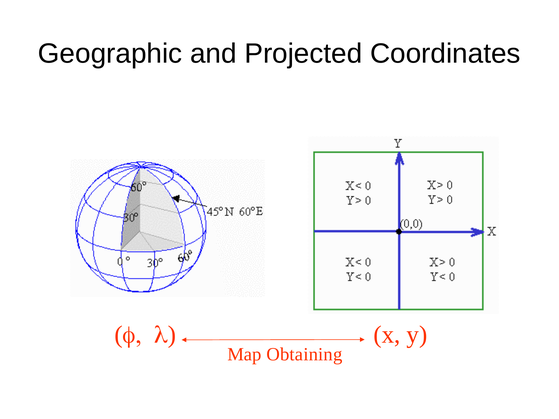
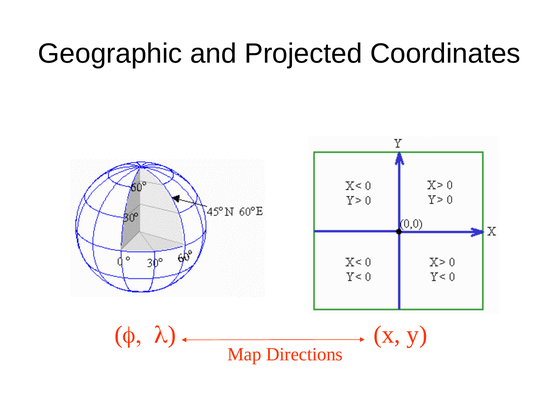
Obtaining: Obtaining -> Directions (305, 355)
